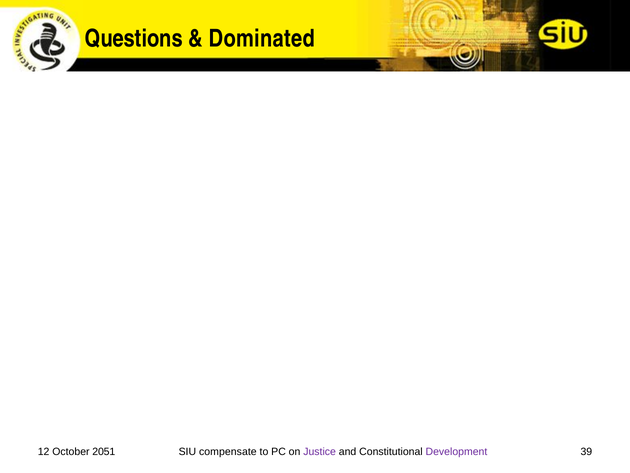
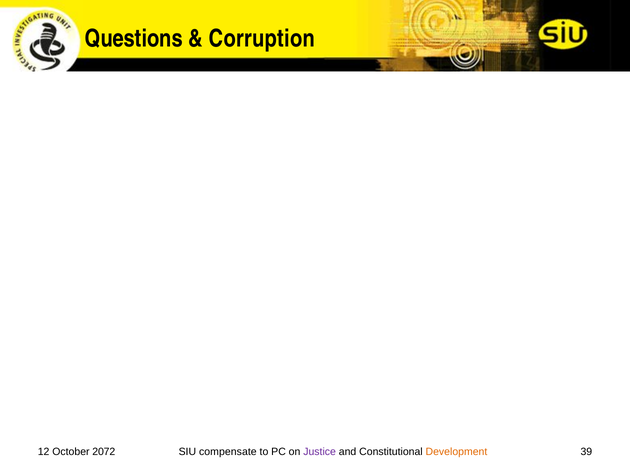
Dominated: Dominated -> Corruption (262, 38)
2051: 2051 -> 2072 (104, 451)
Development colour: purple -> orange (456, 451)
